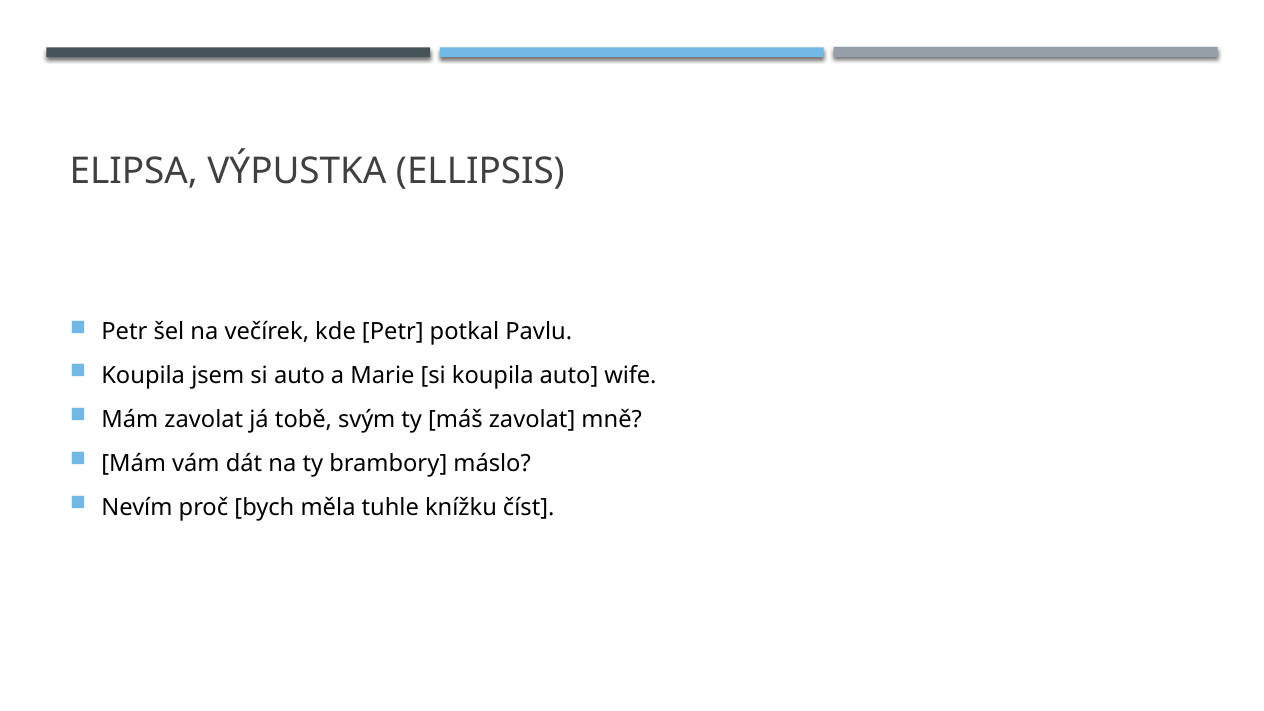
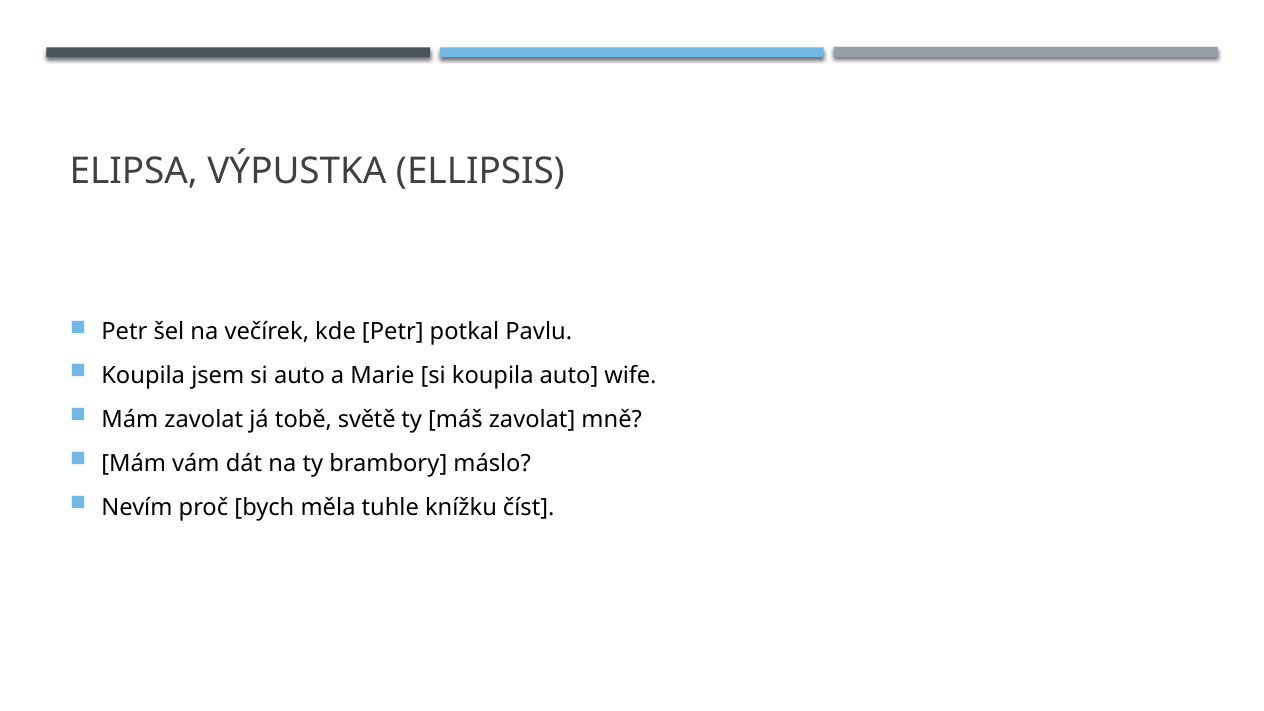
svým: svým -> světě (367, 419)
